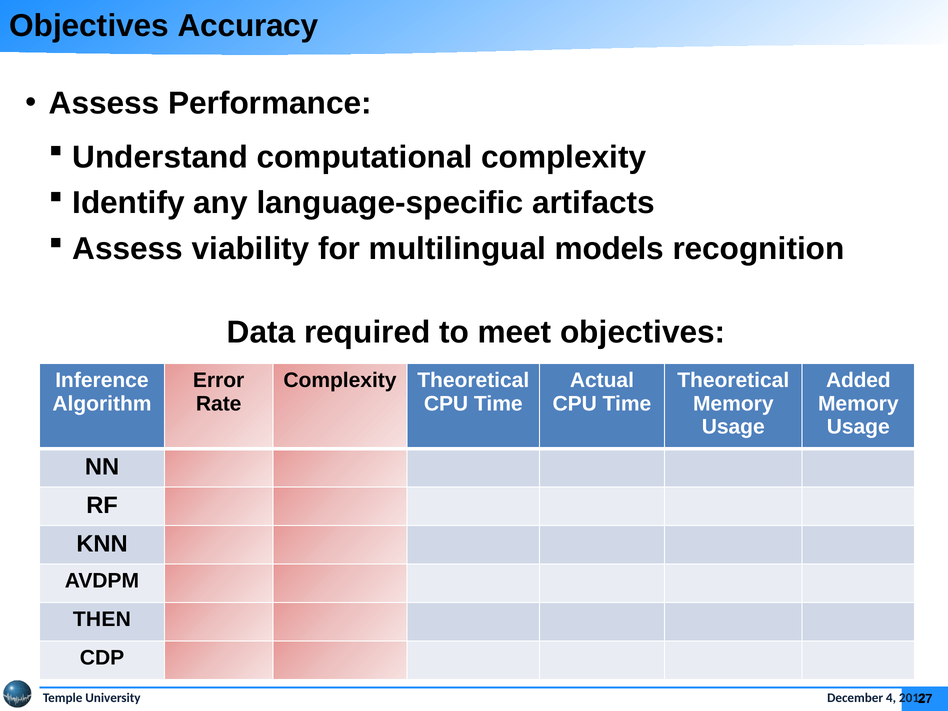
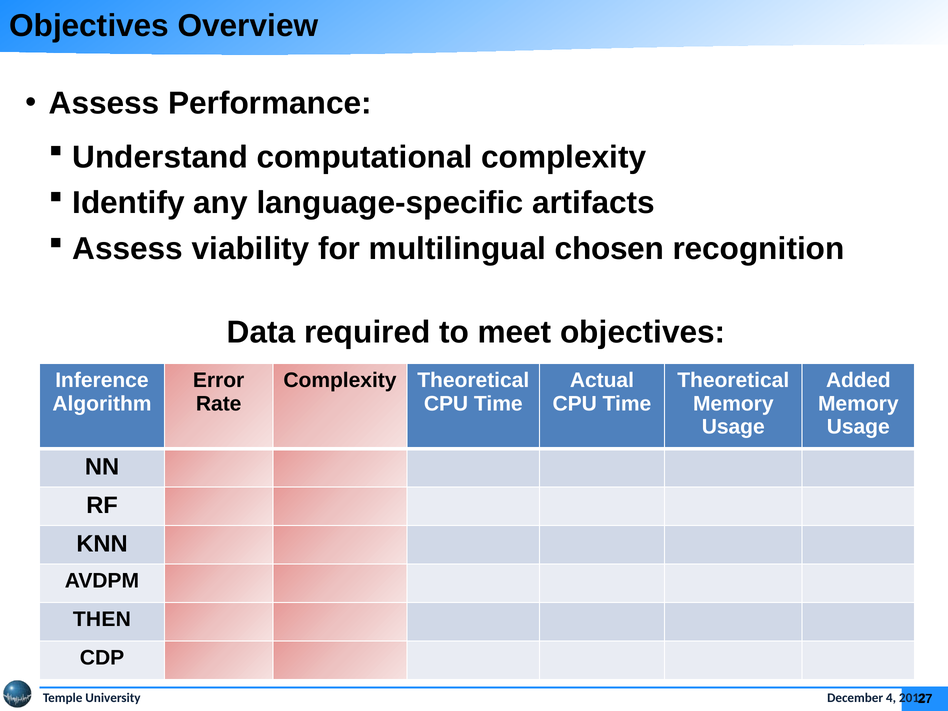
Accuracy: Accuracy -> Overview (248, 26)
models: models -> chosen (609, 249)
